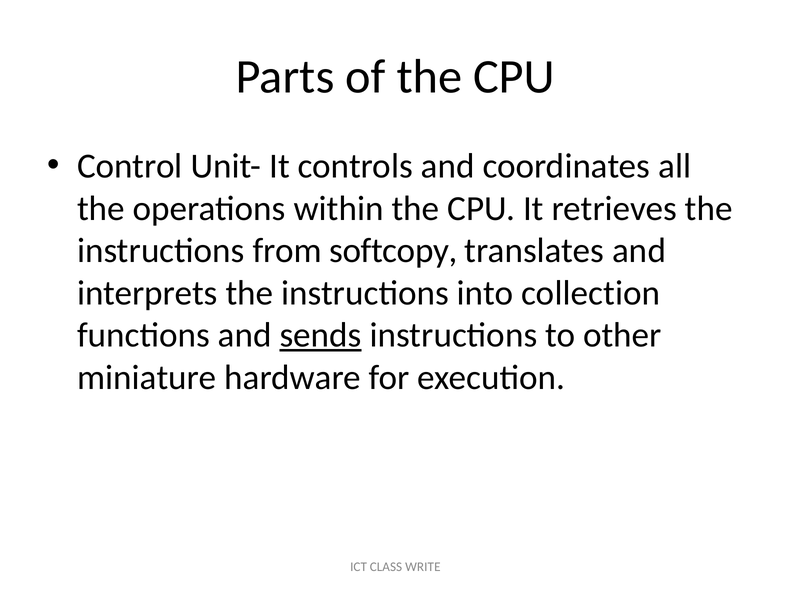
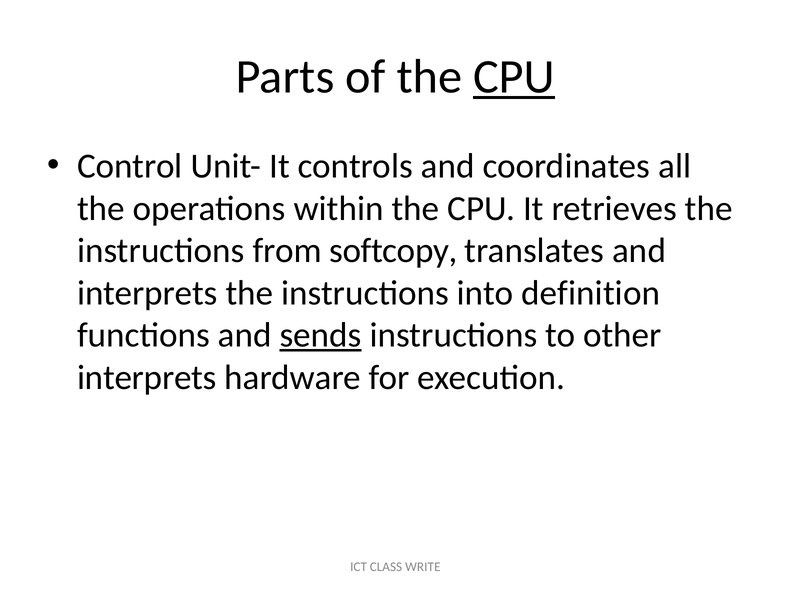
CPU underline: none -> present (514, 77)
collection: collection -> definition (591, 293)
miniature: miniature -> interprets (147, 377)
